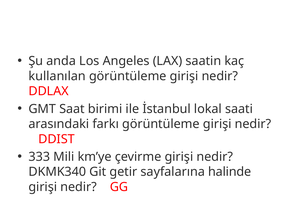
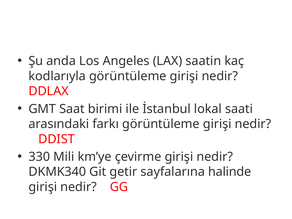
kullanılan: kullanılan -> kodlarıyla (57, 76)
333: 333 -> 330 (39, 157)
